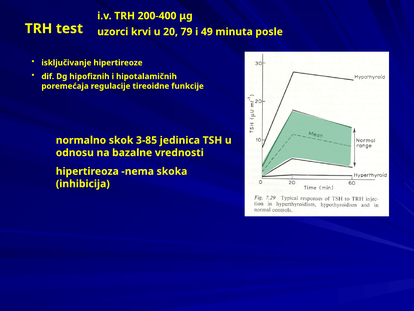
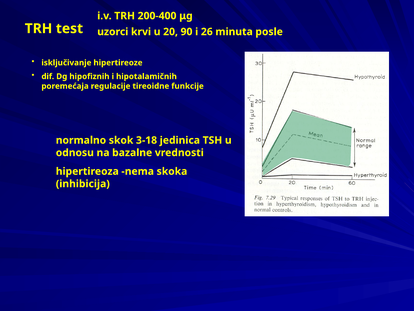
79: 79 -> 90 (187, 32)
49: 49 -> 26 (207, 32)
3-85: 3-85 -> 3-18 (147, 140)
